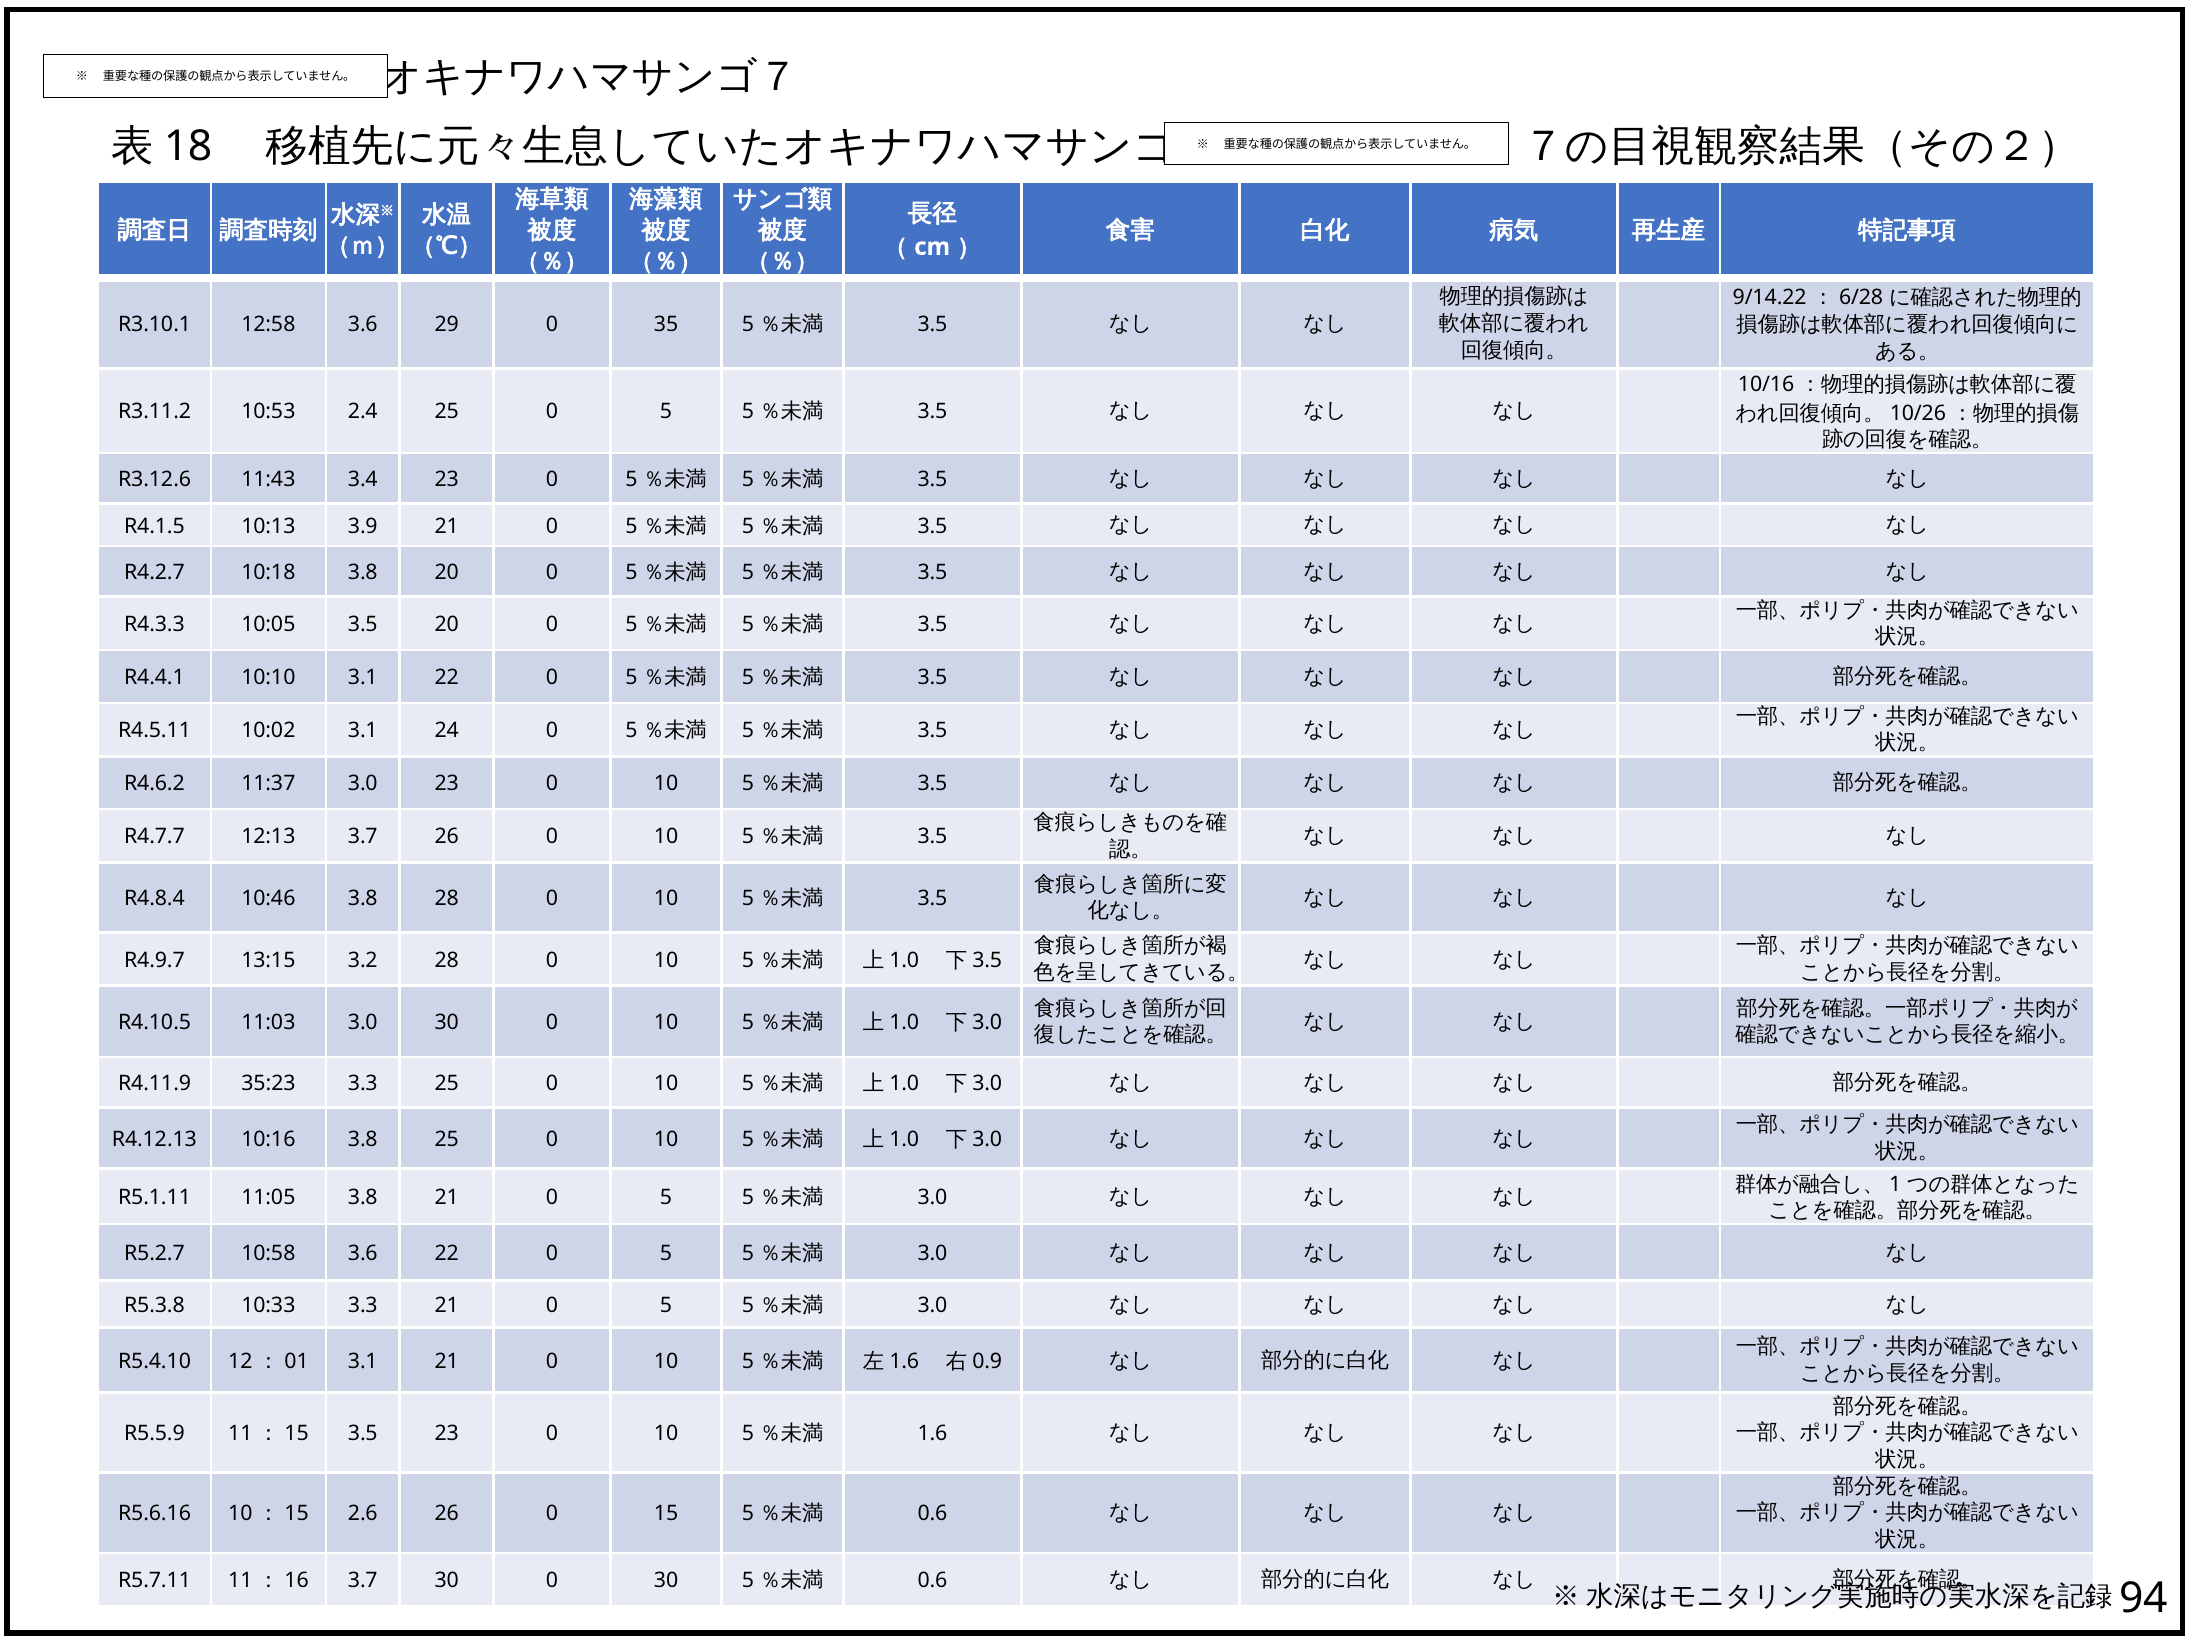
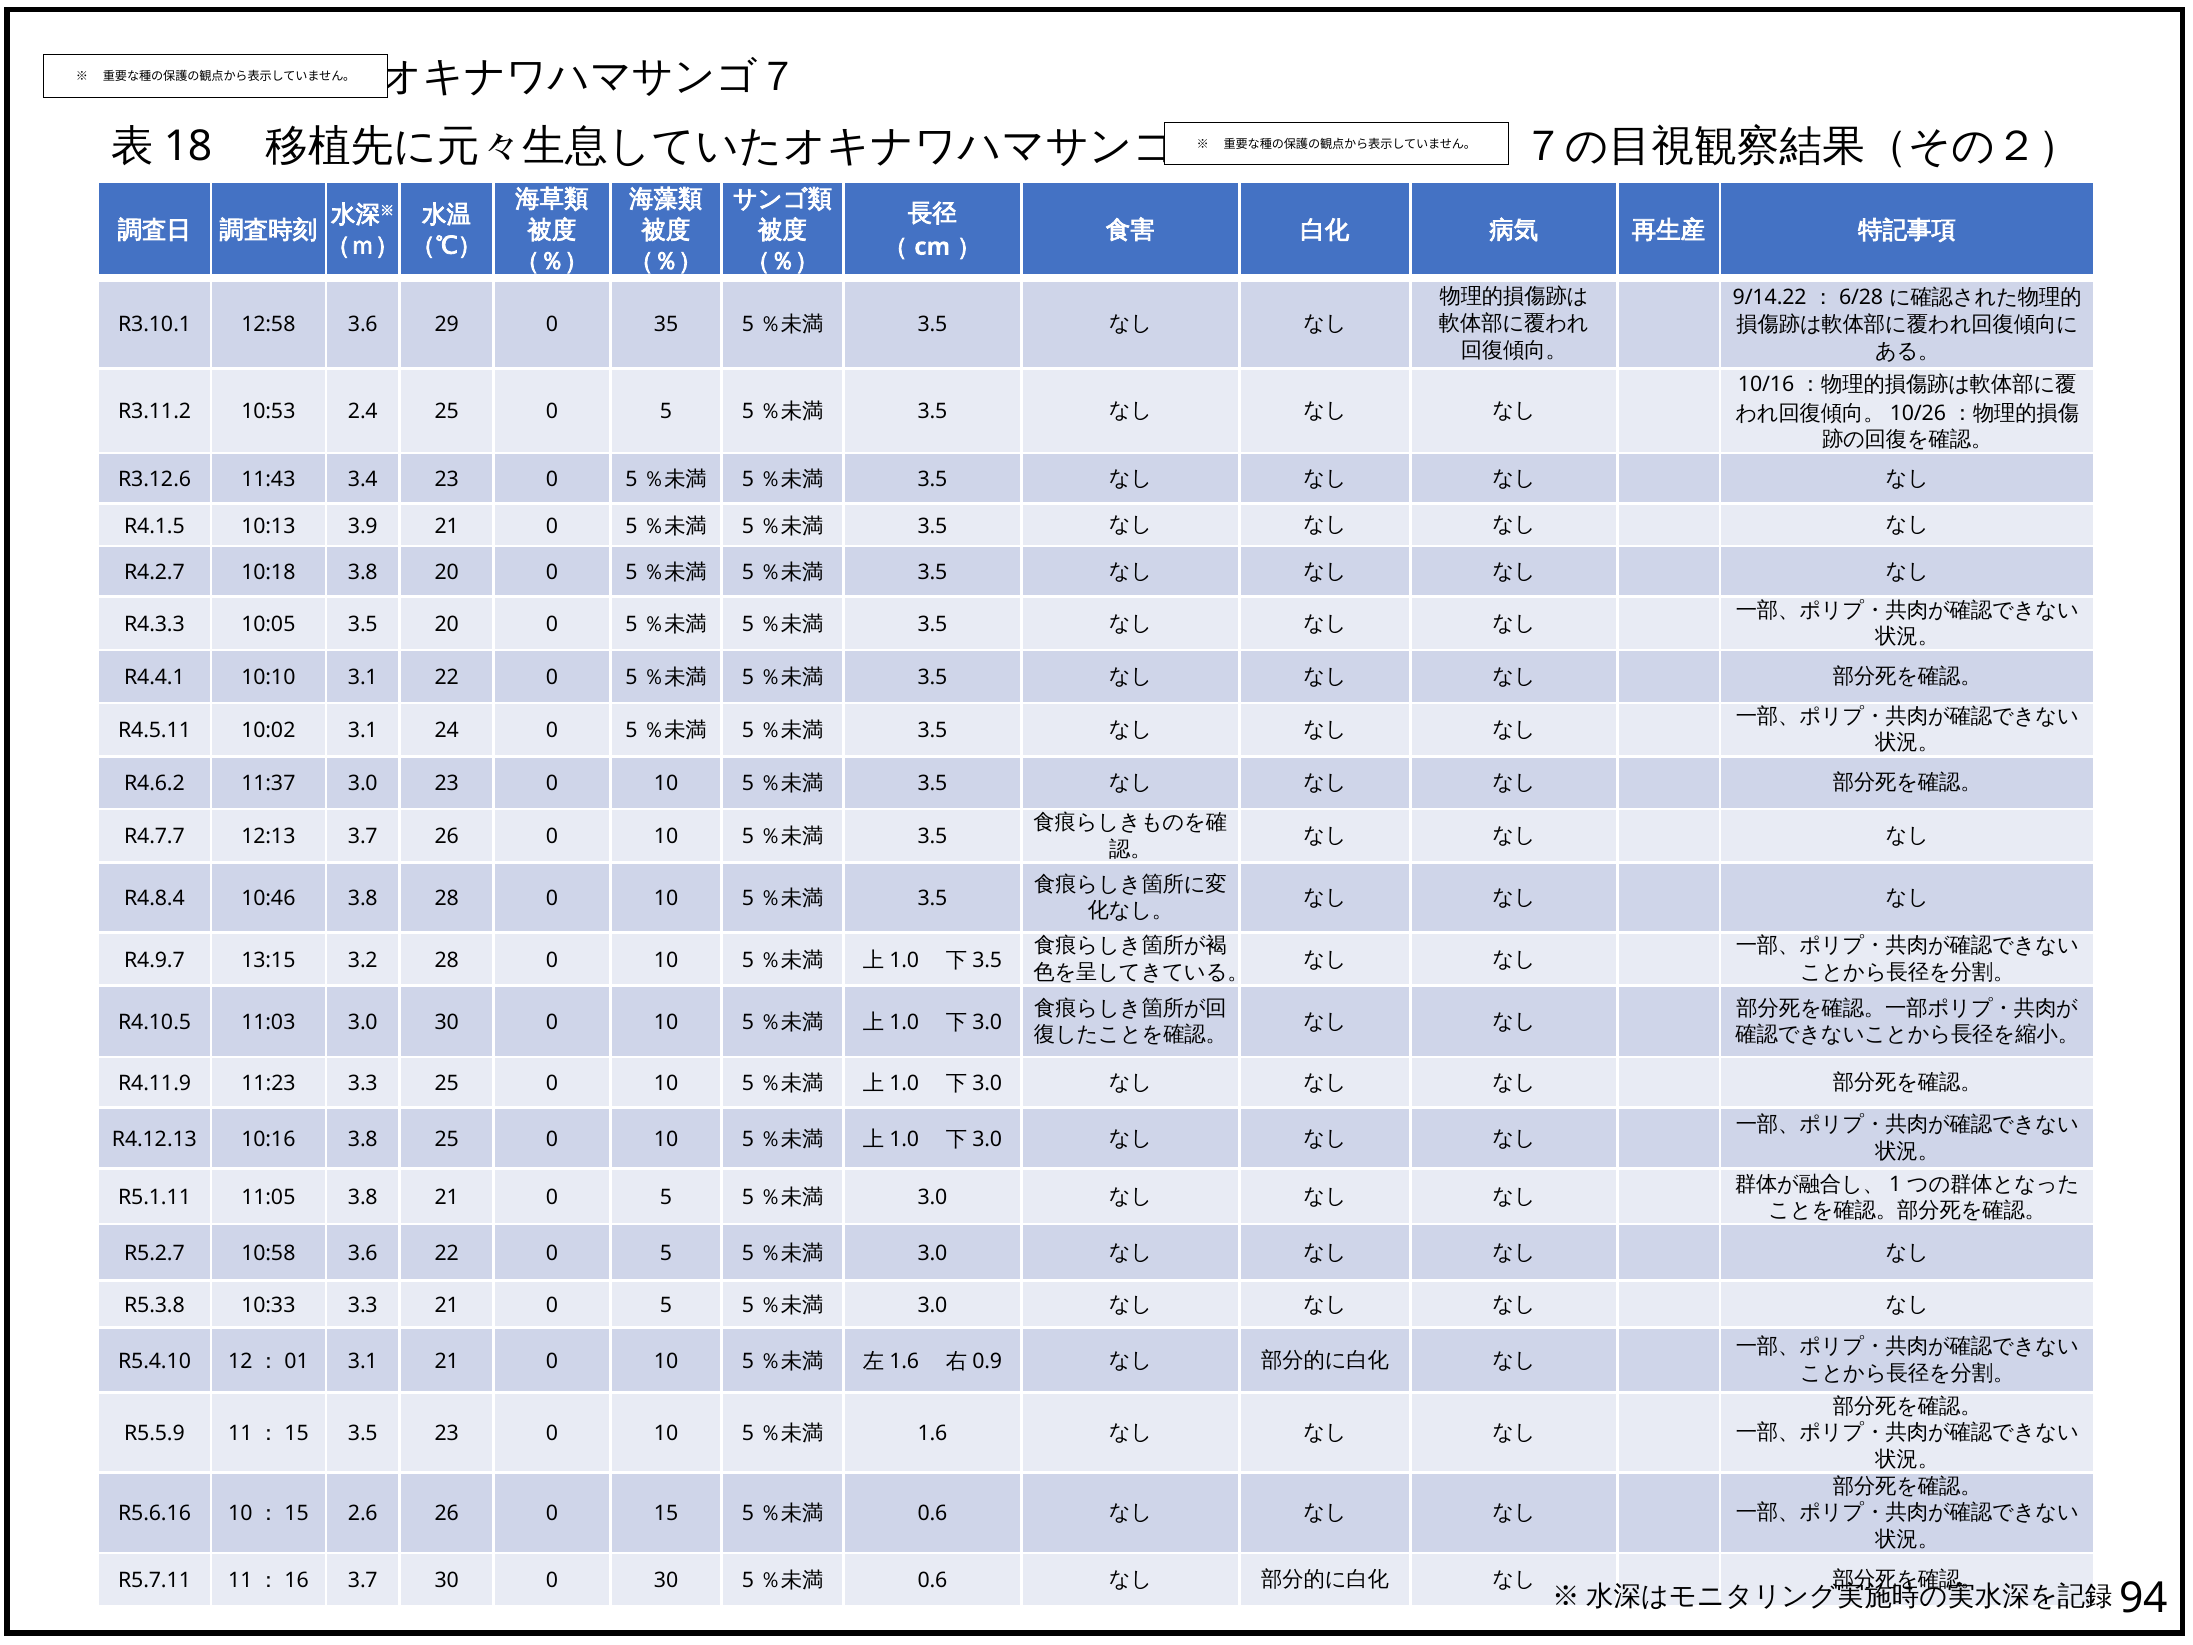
35:23: 35:23 -> 11:23 (268, 1083)
